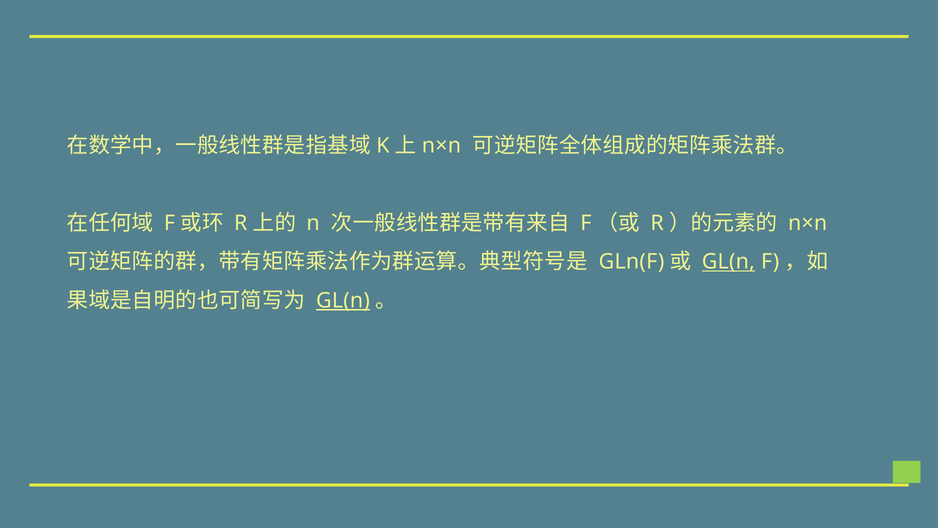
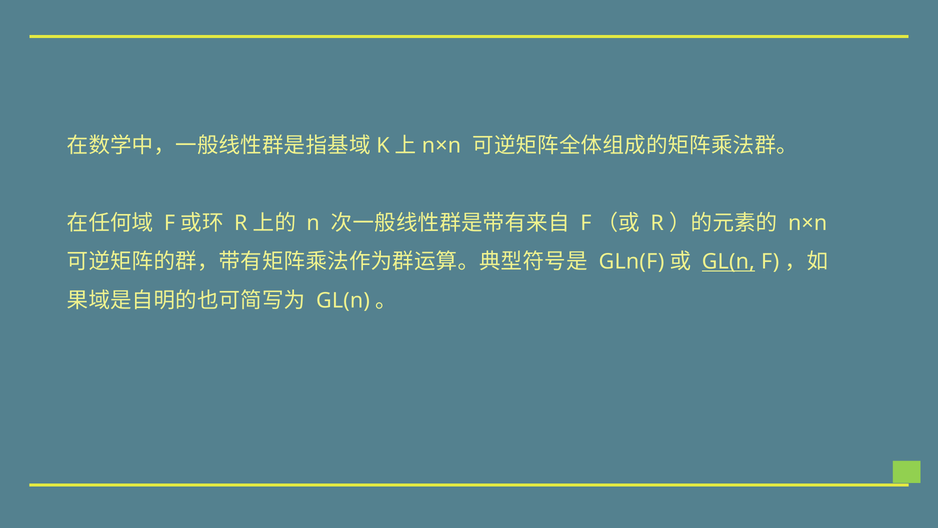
GL(n underline: present -> none (343, 300)
